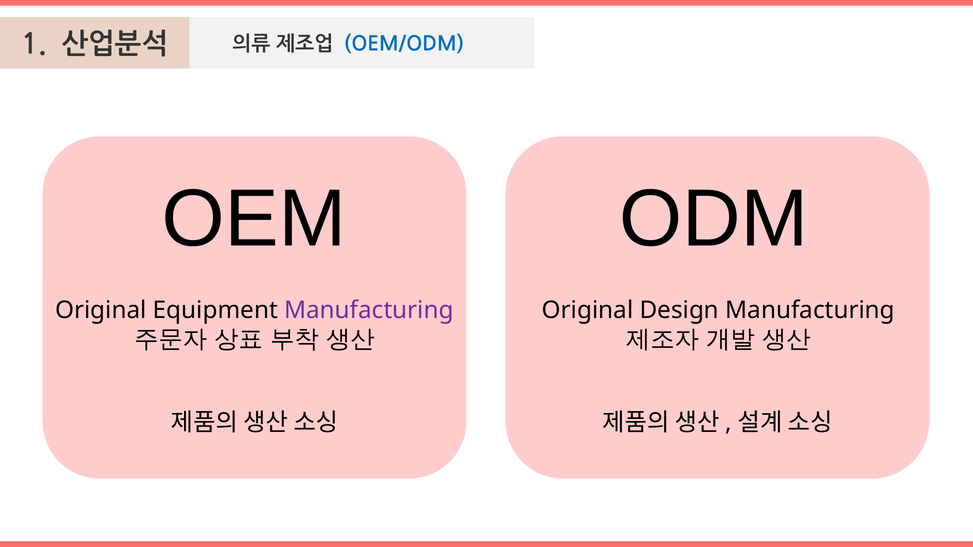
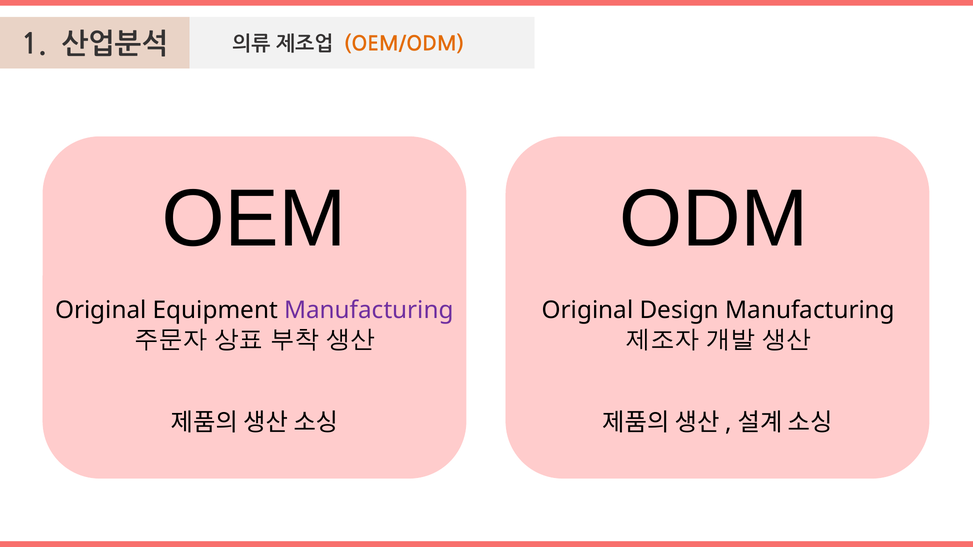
OEM/ODM colour: blue -> orange (404, 44)
